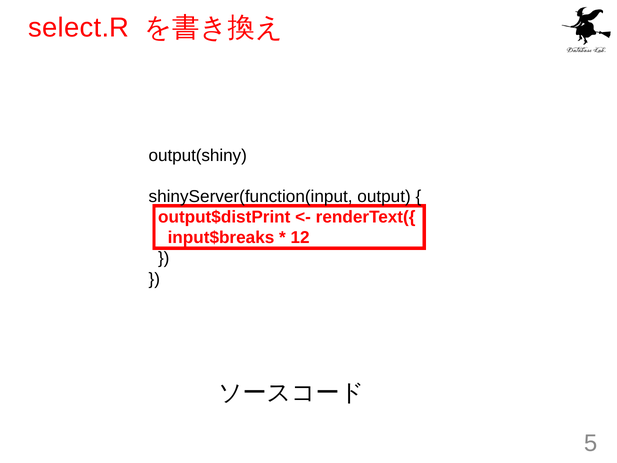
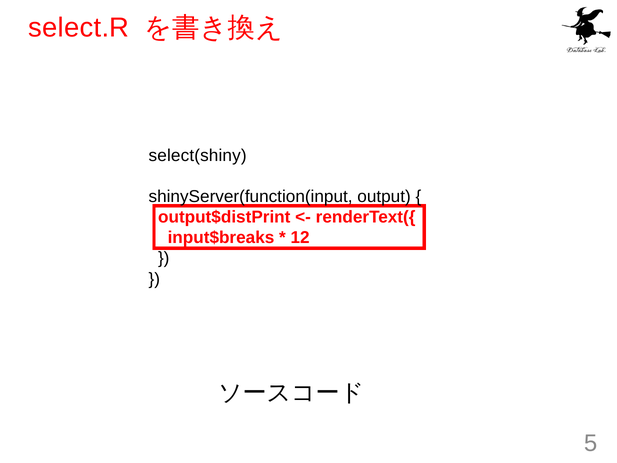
output(shiny: output(shiny -> select(shiny (198, 155)
